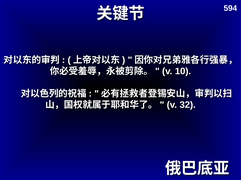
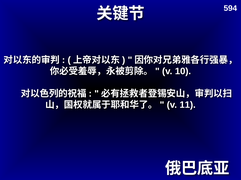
32: 32 -> 11 (188, 105)
